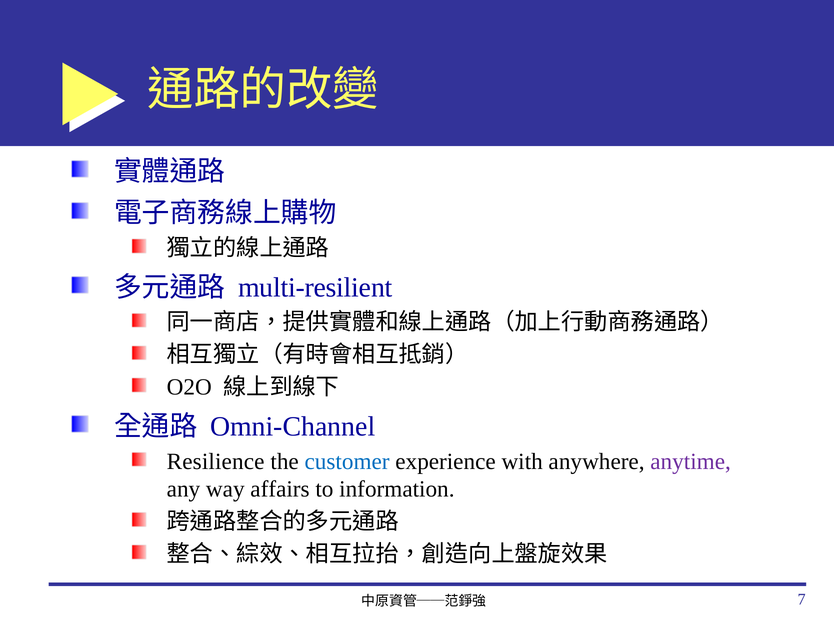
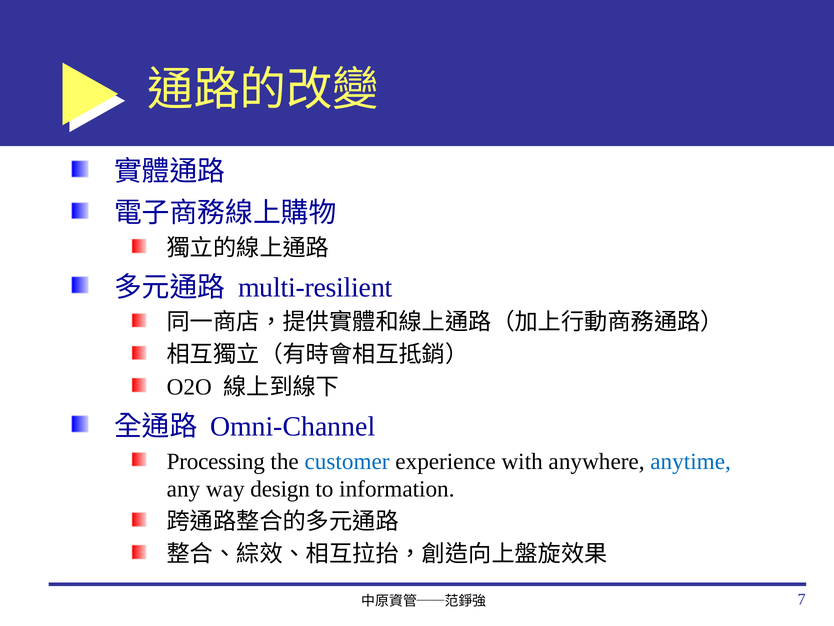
Resilience: Resilience -> Processing (216, 461)
anytime colour: purple -> blue (691, 461)
affairs: affairs -> design (280, 489)
